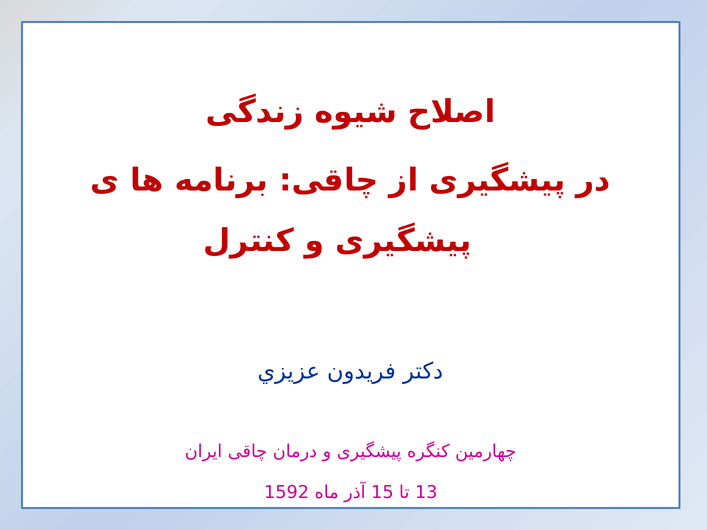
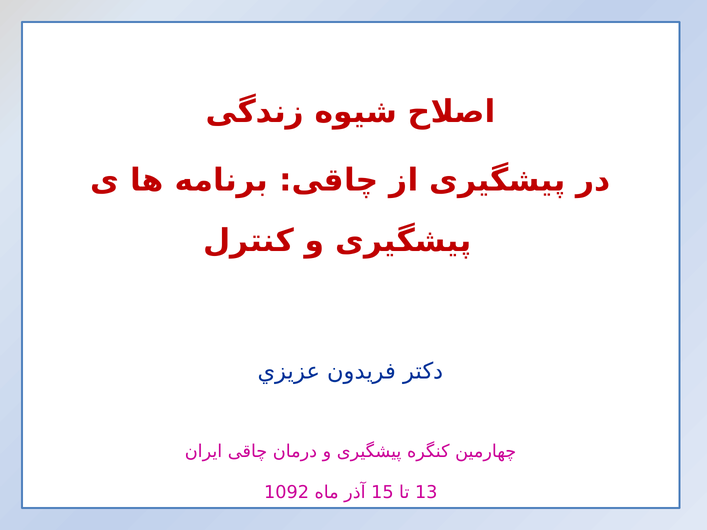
1592: 1592 -> 1092 (287, 493)
